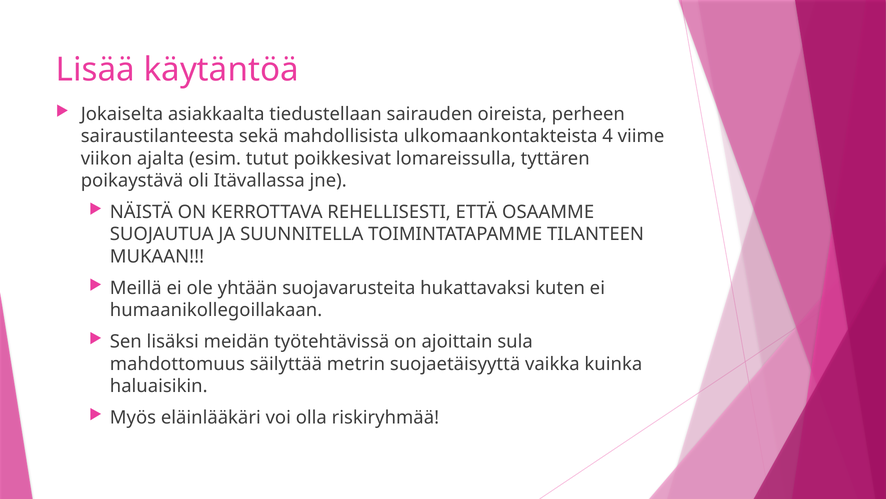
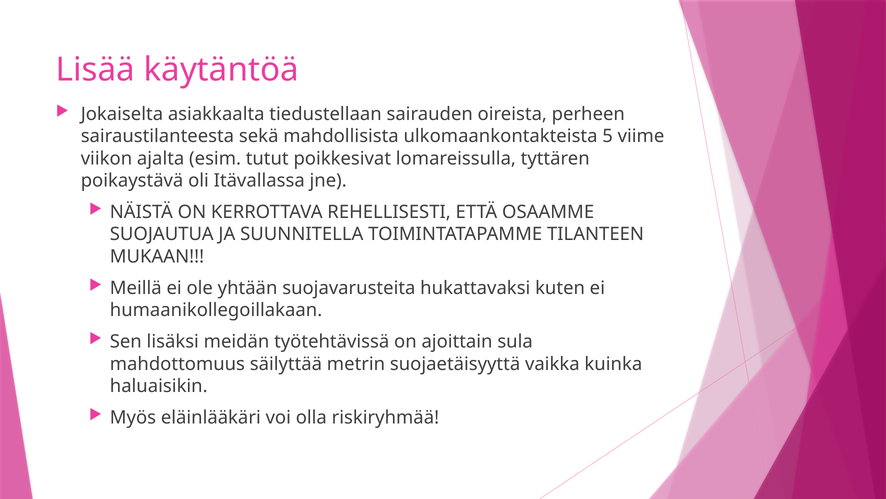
4: 4 -> 5 (608, 136)
